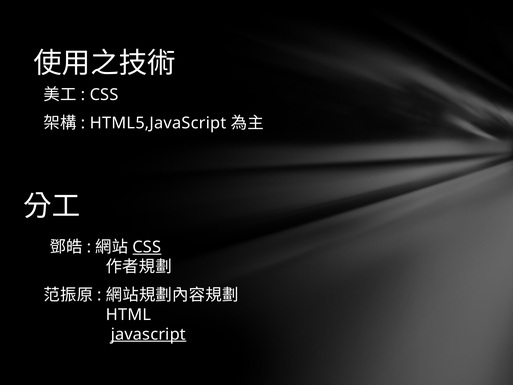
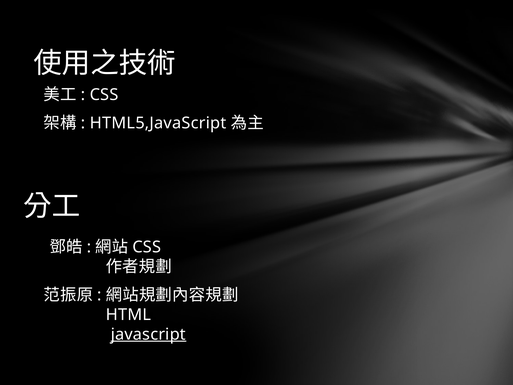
CSS underline: present -> none (147, 247)
